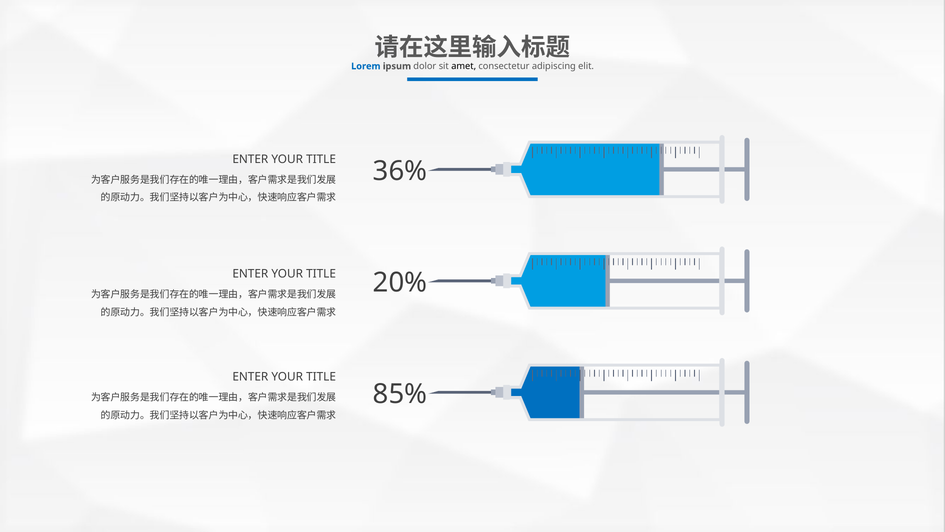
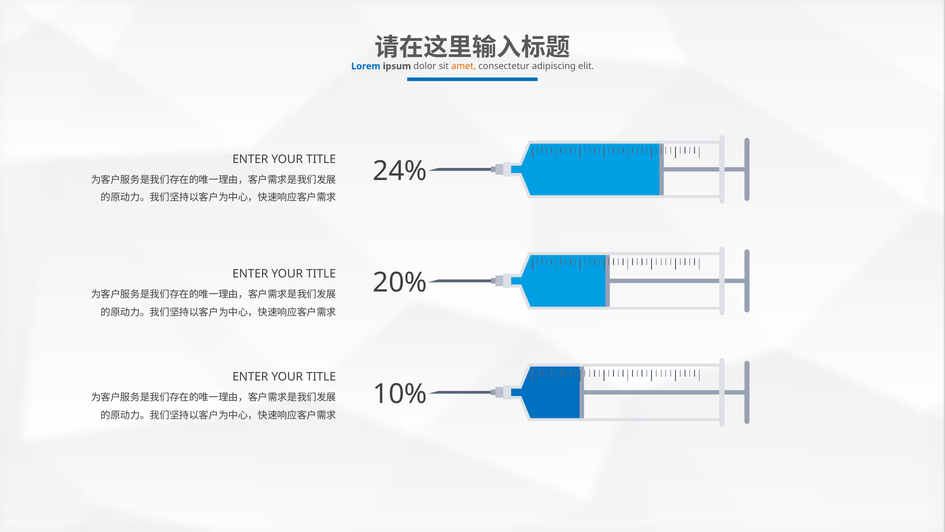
amet colour: black -> orange (464, 66)
36%: 36% -> 24% (400, 171)
85%: 85% -> 10% (400, 394)
